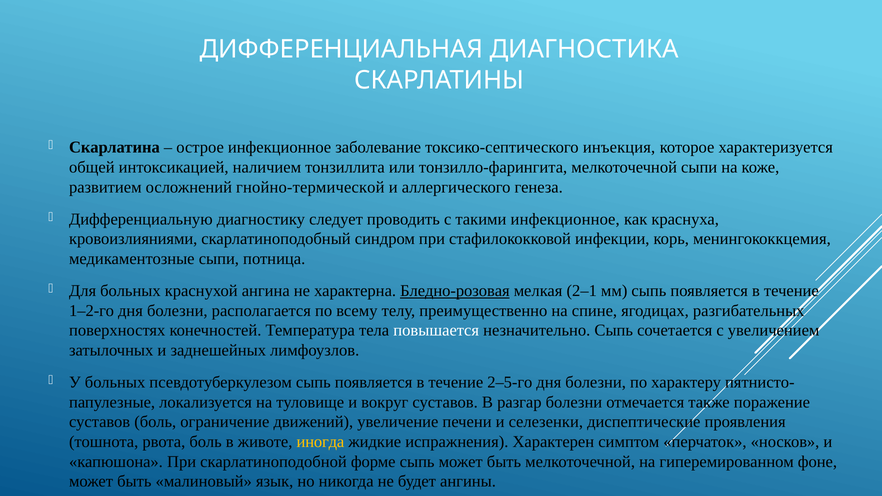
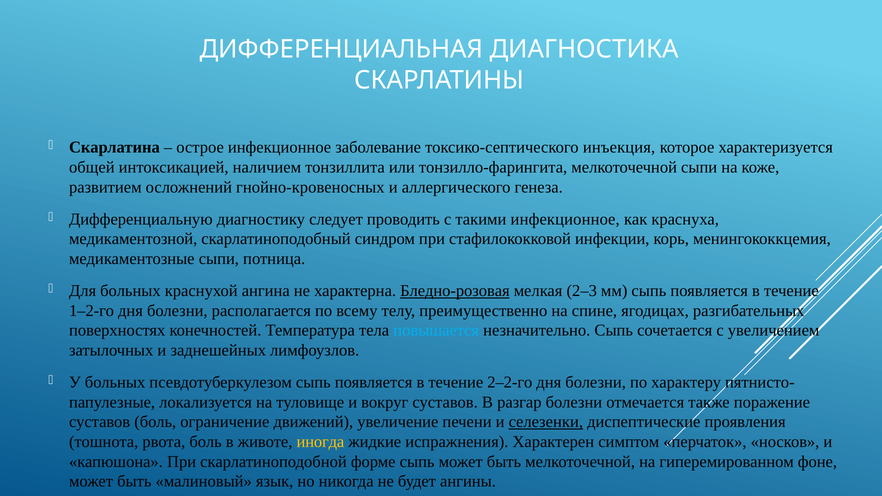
гнойно-термической: гнойно-термической -> гнойно-кровеносных (310, 187)
кровоизлияниями: кровоизлияниями -> медикаментозной (133, 239)
2–1: 2–1 -> 2–3 (582, 291)
повышается colour: white -> light blue (436, 331)
2–5-го: 2–5-го -> 2–2-го (510, 382)
селезенки underline: none -> present (546, 422)
